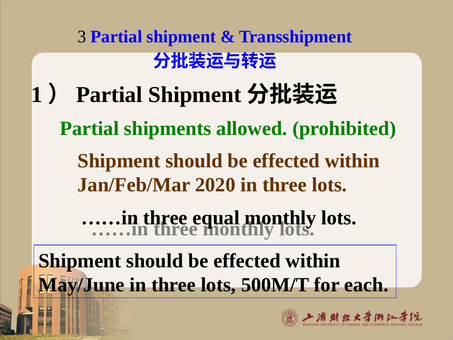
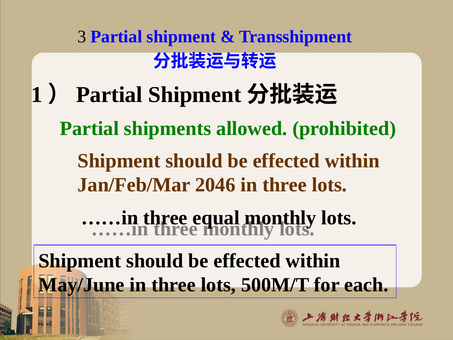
2020: 2020 -> 2046 (215, 185)
